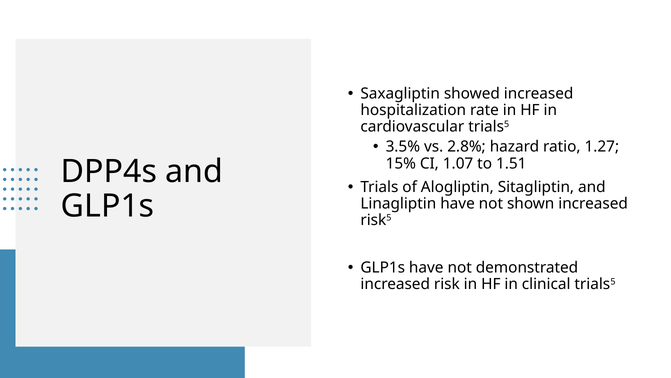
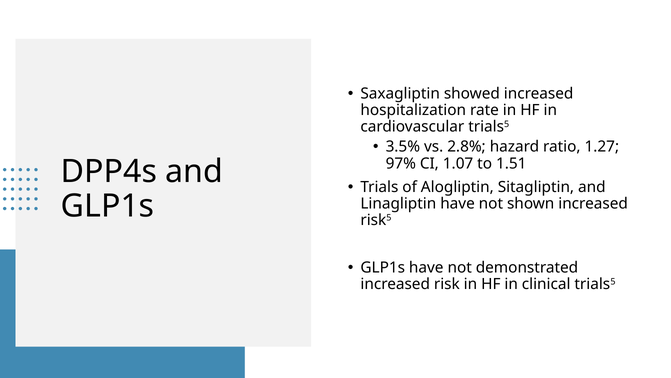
15%: 15% -> 97% (401, 163)
